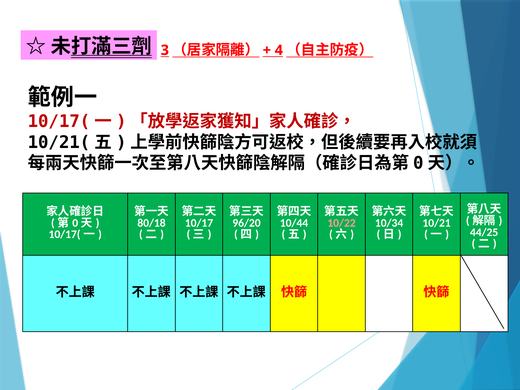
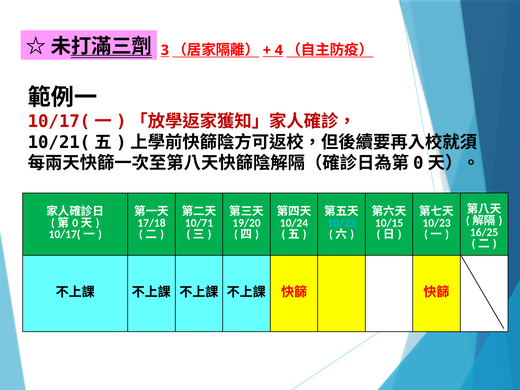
80/18: 80/18 -> 17/18 (151, 223)
10/17: 10/17 -> 10/71 (199, 223)
96/20: 96/20 -> 19/20 (247, 223)
10/44: 10/44 -> 10/24 (294, 223)
10/22 colour: pink -> light blue (342, 223)
10/34: 10/34 -> 10/15 (389, 223)
10/21: 10/21 -> 10/23 (437, 223)
44/25: 44/25 -> 16/25 (484, 232)
